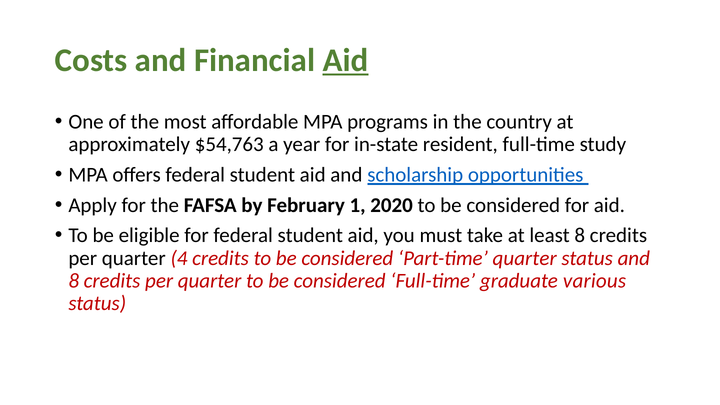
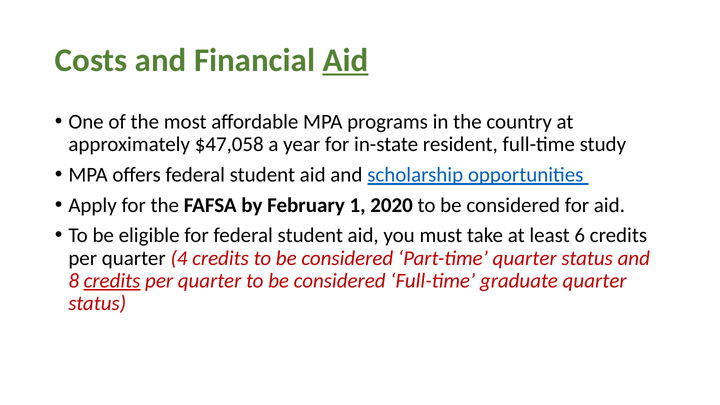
$54,763: $54,763 -> $47,058 (229, 144)
least 8: 8 -> 6 (580, 235)
credits underline: none -> present (112, 281)
graduate various: various -> quarter (595, 281)
